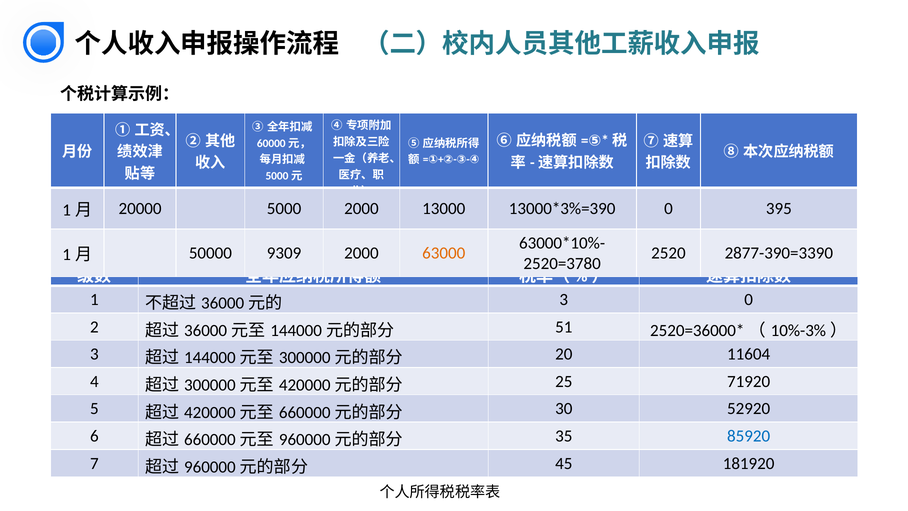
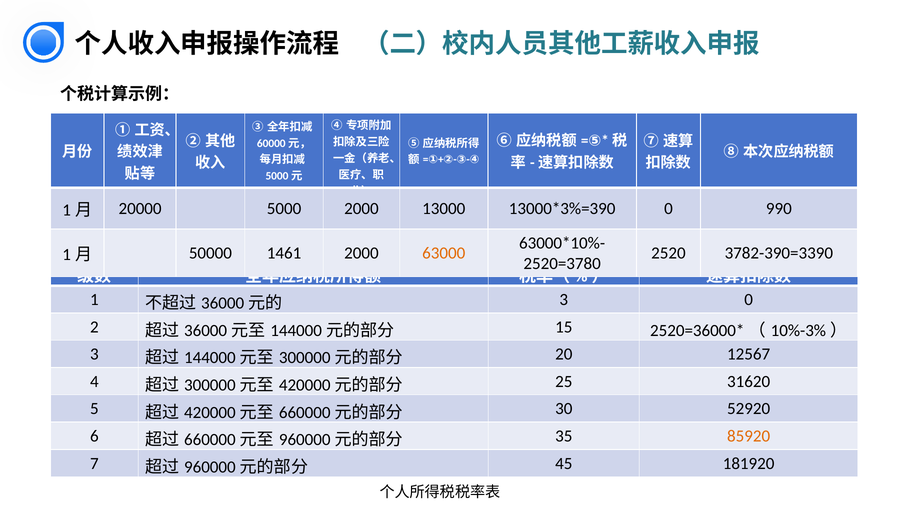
395: 395 -> 990 (779, 209)
2877-390=3390: 2877-390=3390 -> 3782-390=3390 (779, 253)
9309: 9309 -> 1461 (284, 253)
51: 51 -> 15 (564, 327)
11604: 11604 -> 12567 (749, 354)
71920: 71920 -> 31620 (749, 381)
85920 colour: blue -> orange (749, 436)
